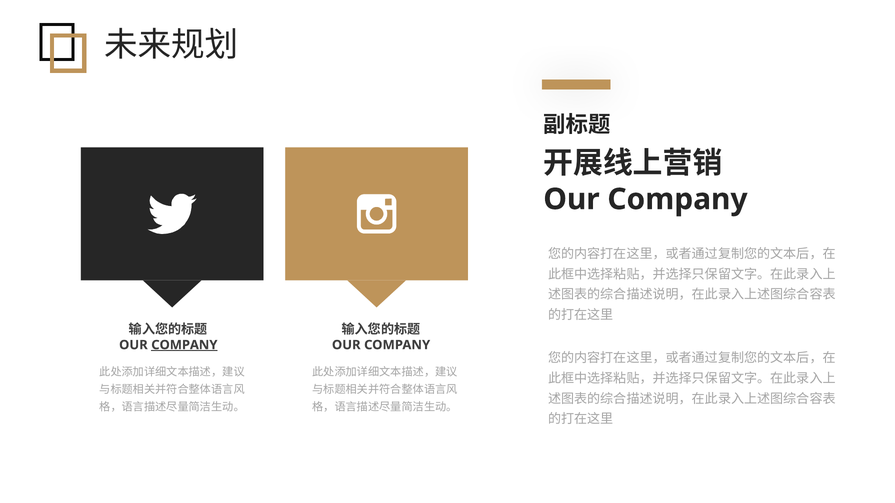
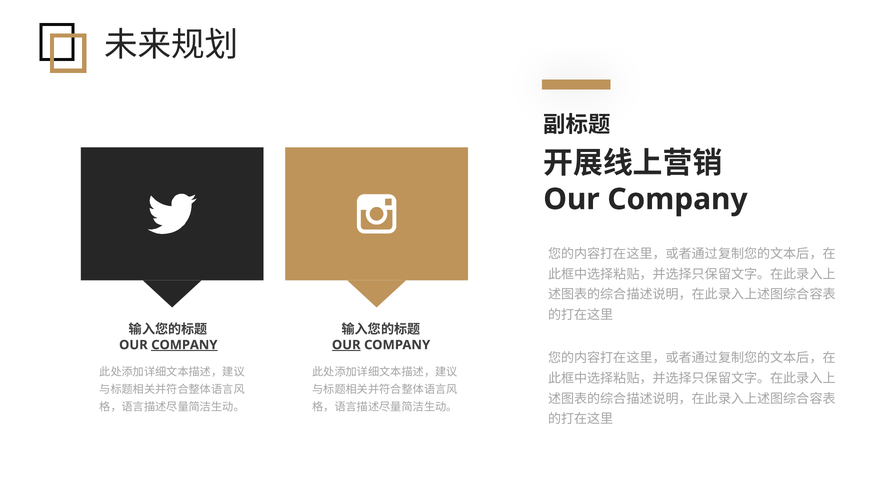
OUR underline: none -> present (346, 345)
